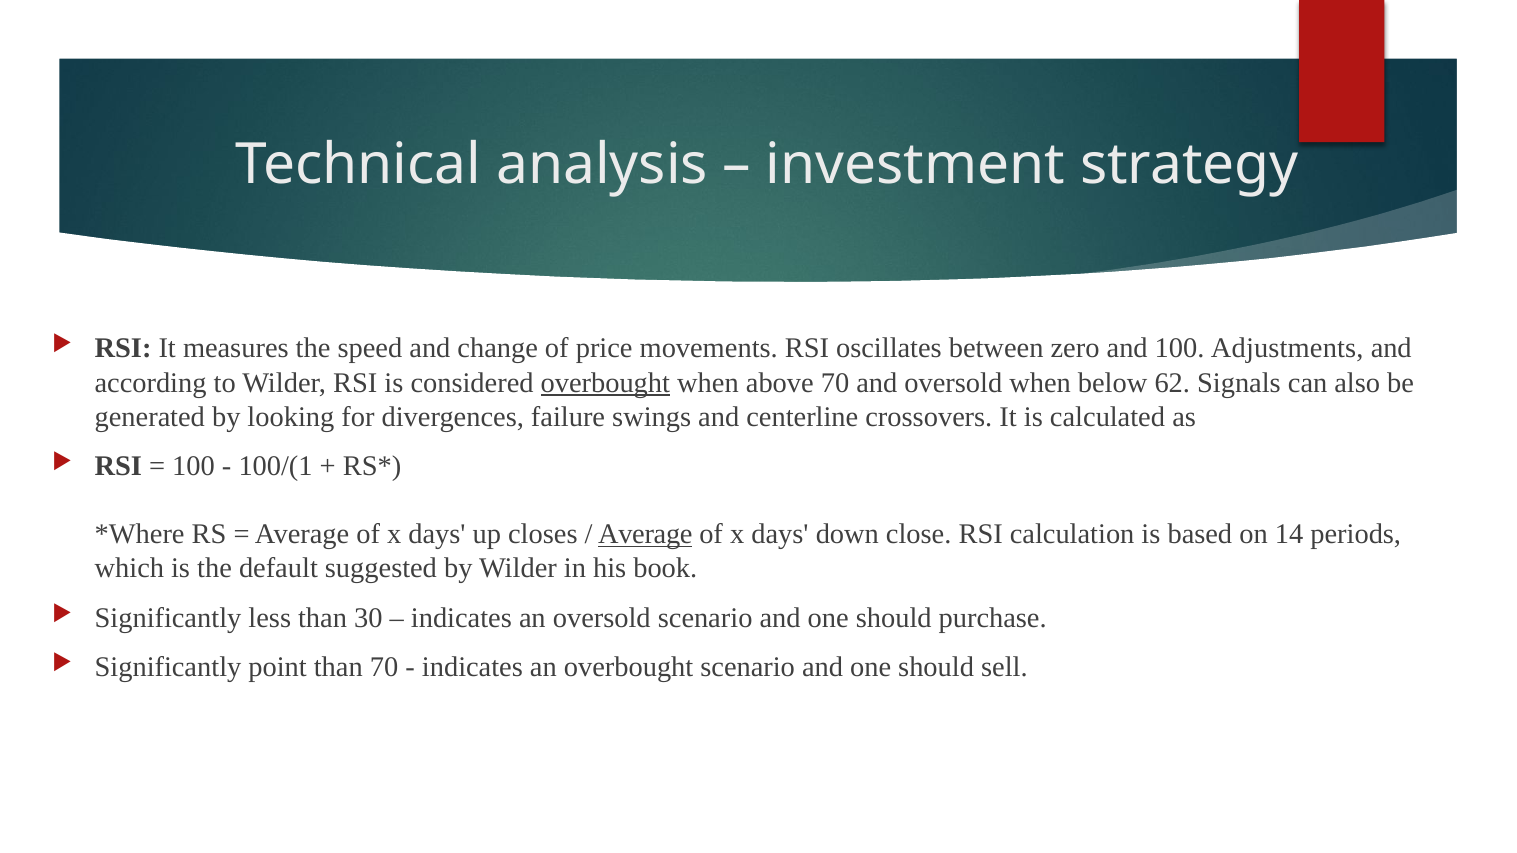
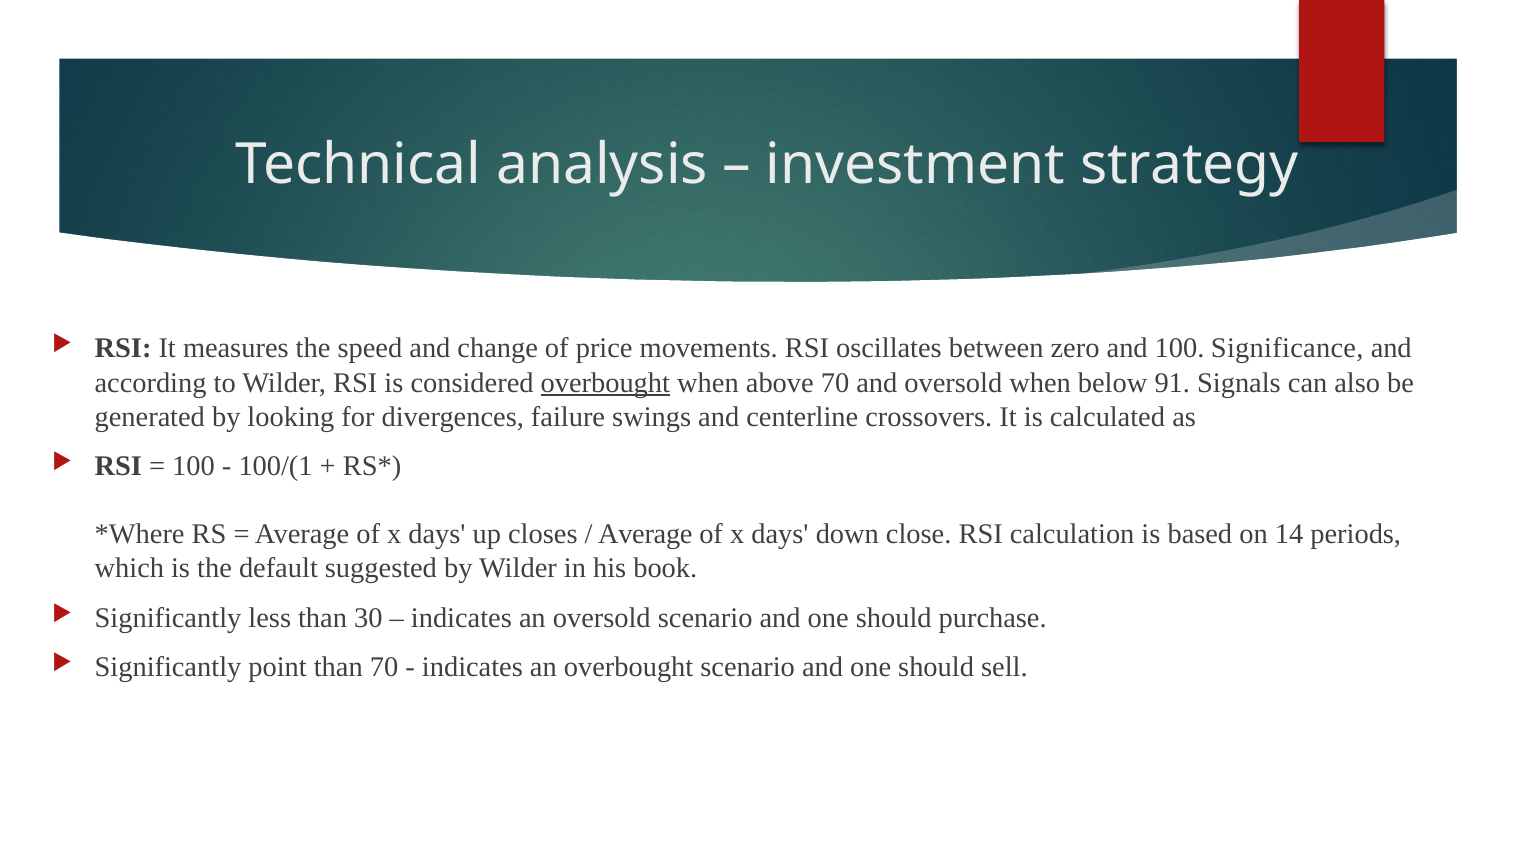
Adjustments: Adjustments -> Significance (1287, 349)
62: 62 -> 91 (1172, 383)
Average underline: present -> none (645, 535)
